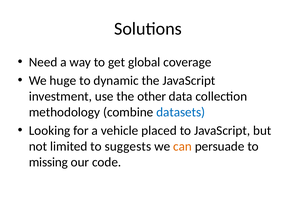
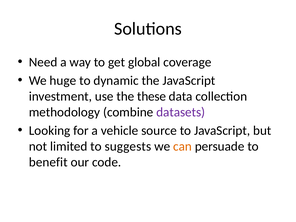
other: other -> these (152, 96)
datasets colour: blue -> purple (181, 112)
placed: placed -> source (159, 131)
missing: missing -> benefit (48, 162)
